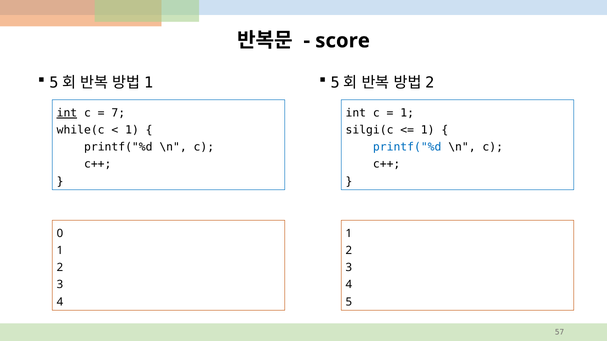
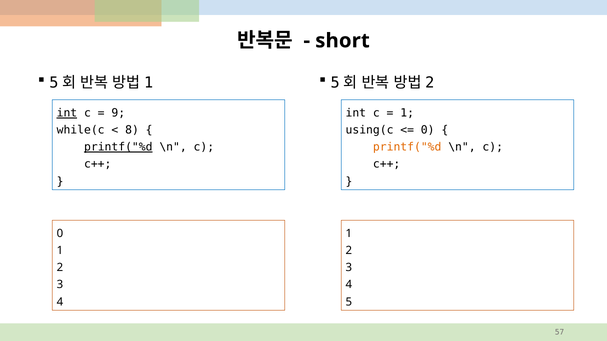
score: score -> short (342, 41)
7: 7 -> 9 (118, 113)
1: 1 -> 8 (132, 130)
silgi(c: silgi(c -> using(c (370, 130)
1: 1 -> 0 (428, 130)
printf("%d underline: none -> present (118, 147)
printf("%d colour: blue -> orange (407, 147)
